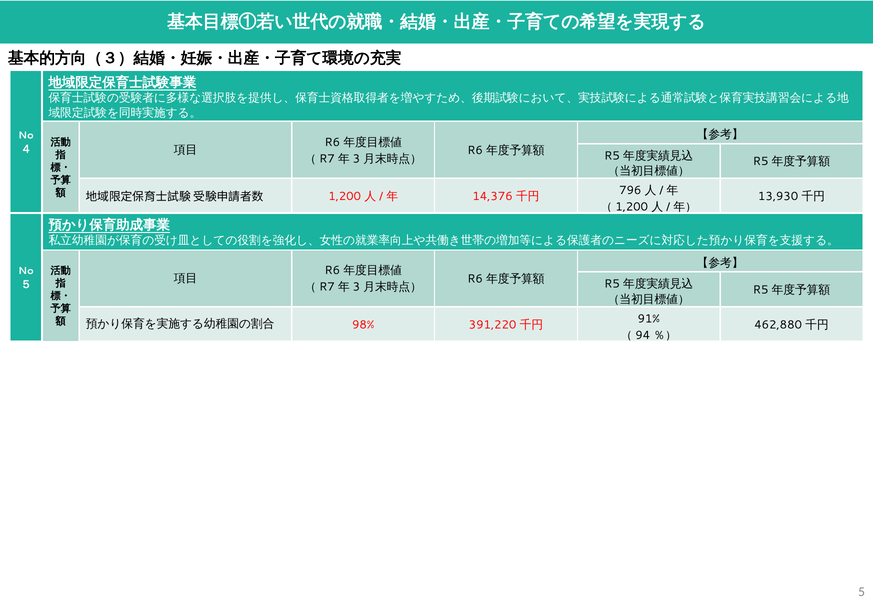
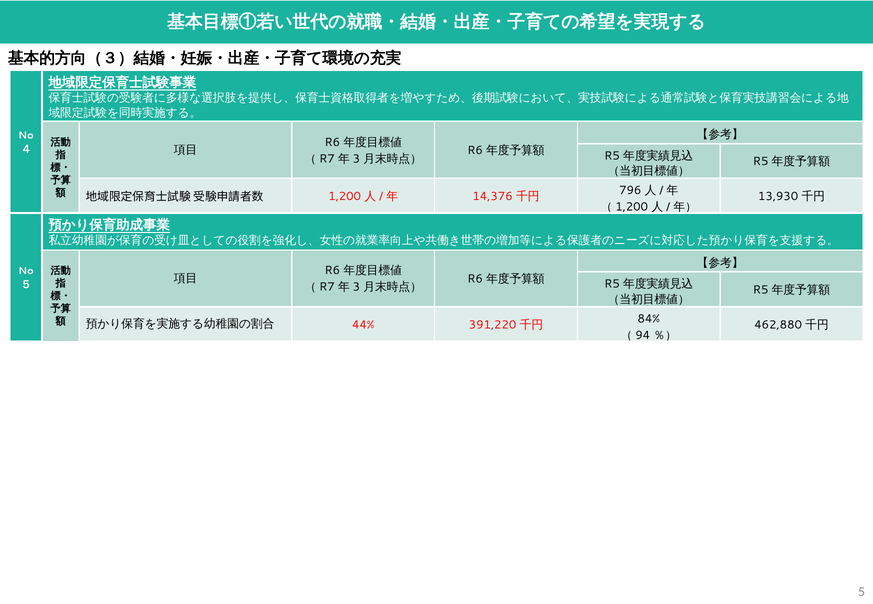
91%: 91% -> 84% (649, 319)
98%: 98% -> 44% (363, 325)
